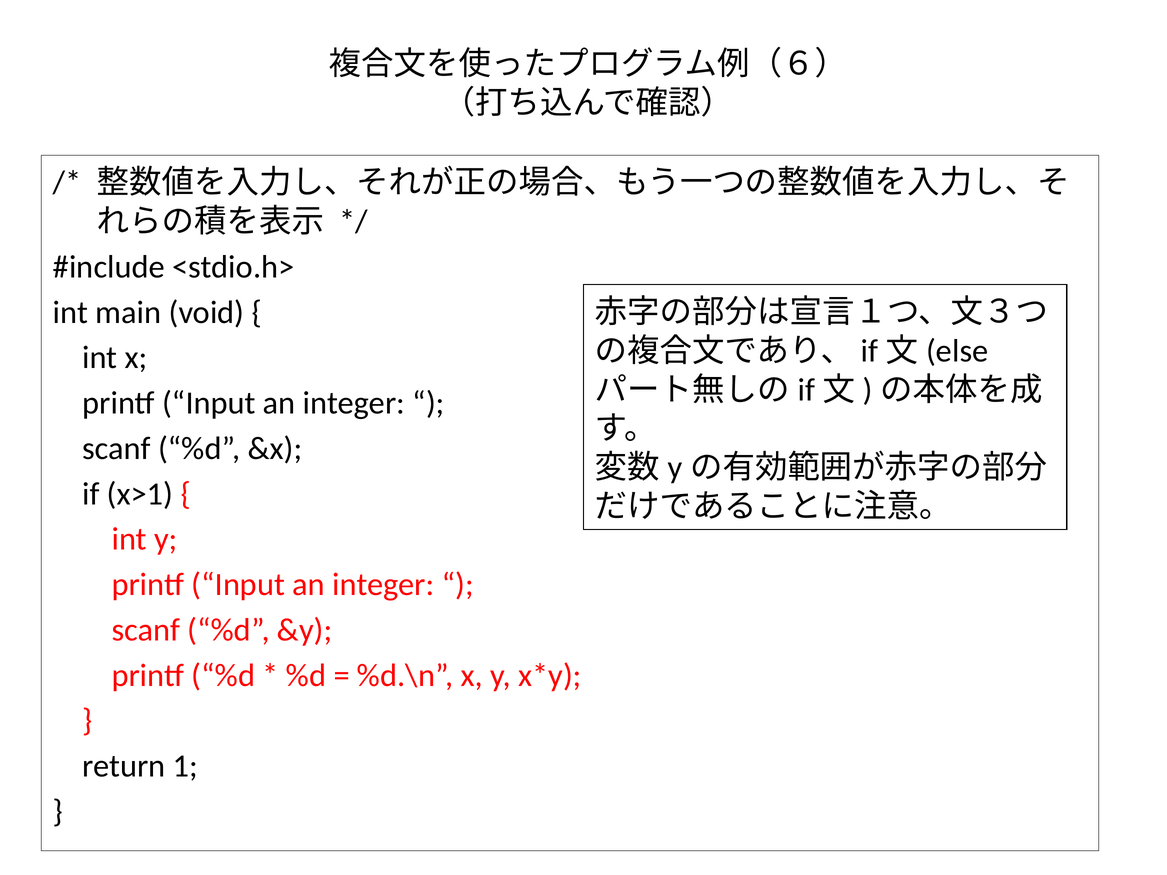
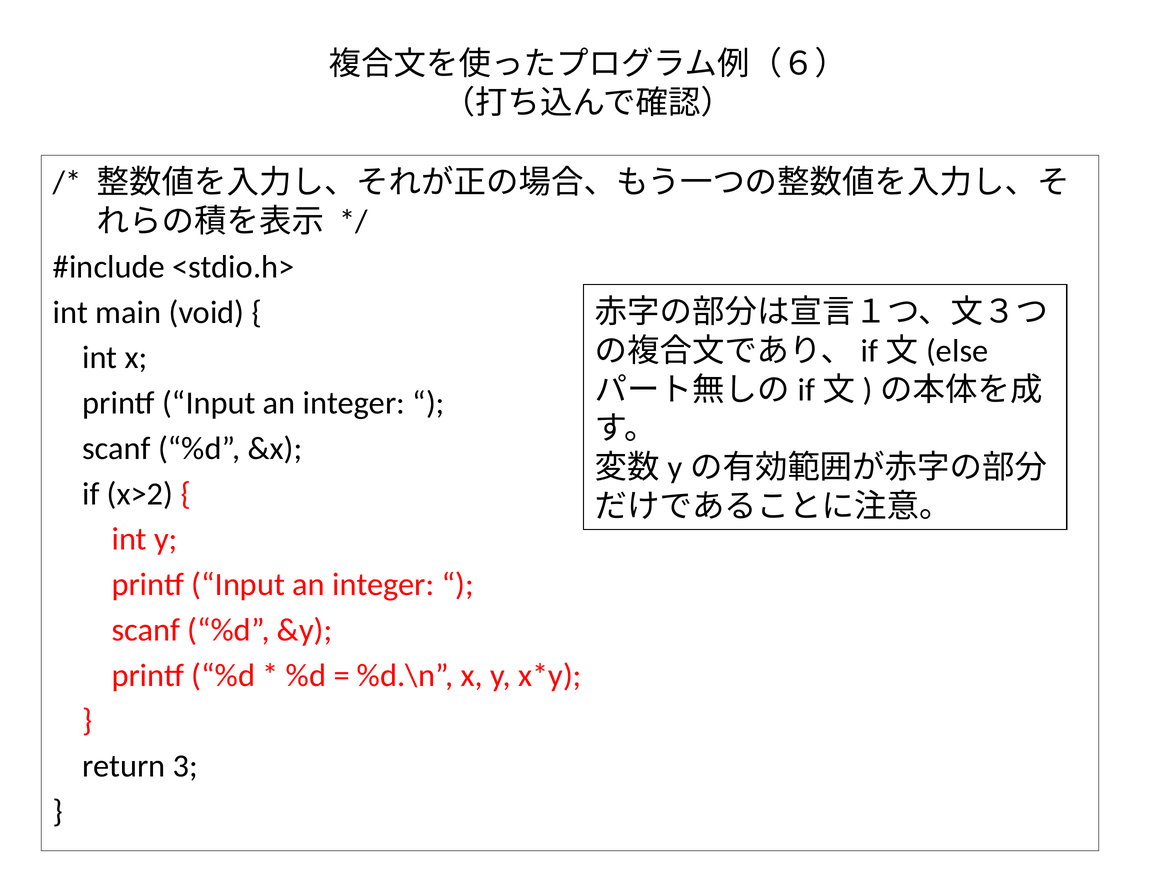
x>1: x>1 -> x>2 (140, 494)
1: 1 -> 3 (185, 766)
